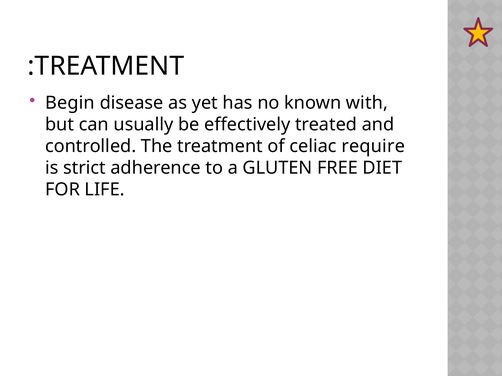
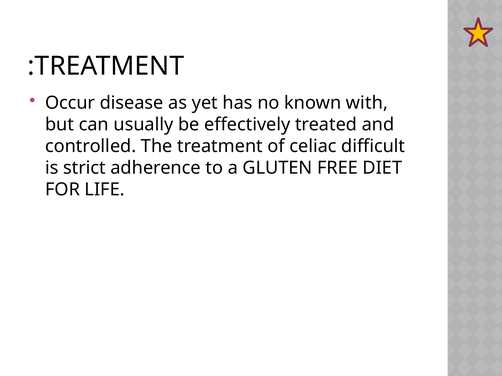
Begin: Begin -> Occur (70, 103)
require: require -> difficult (373, 146)
